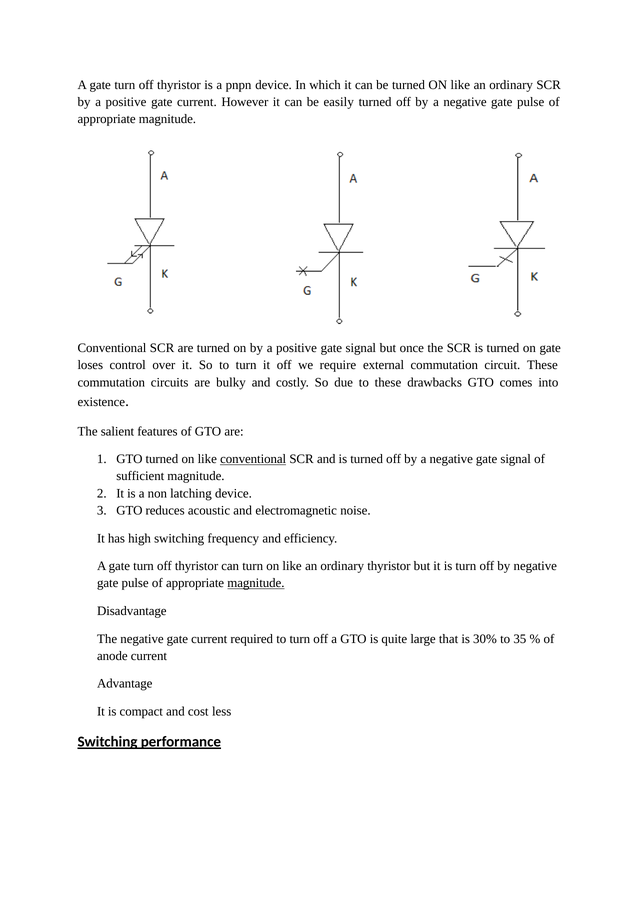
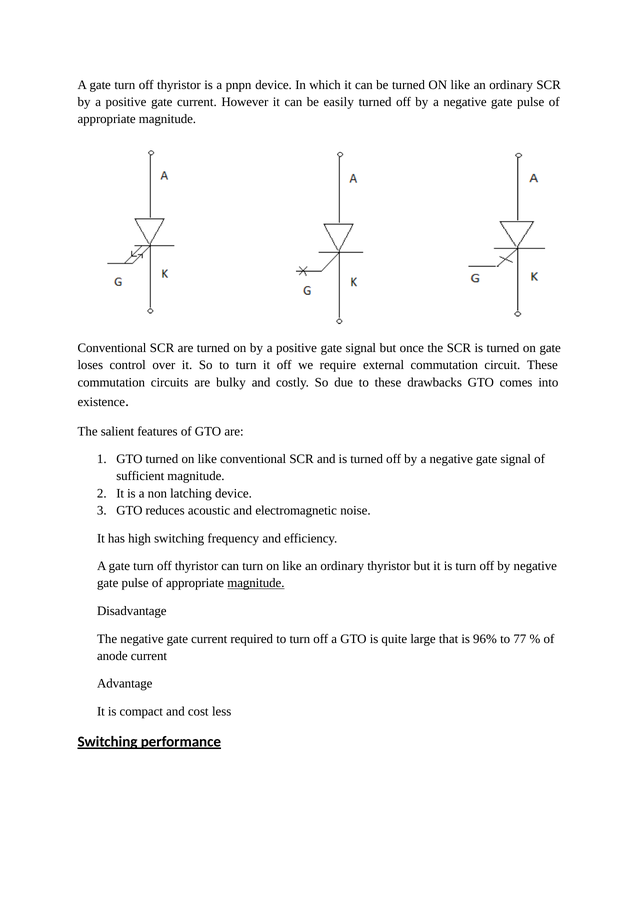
conventional underline: present -> none (253, 459)
30%: 30% -> 96% (485, 639)
35: 35 -> 77 (520, 639)
